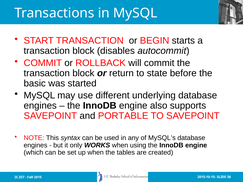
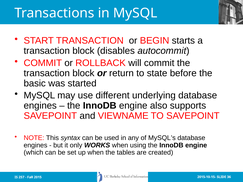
PORTABLE: PORTABLE -> VIEWNAME (123, 116)
